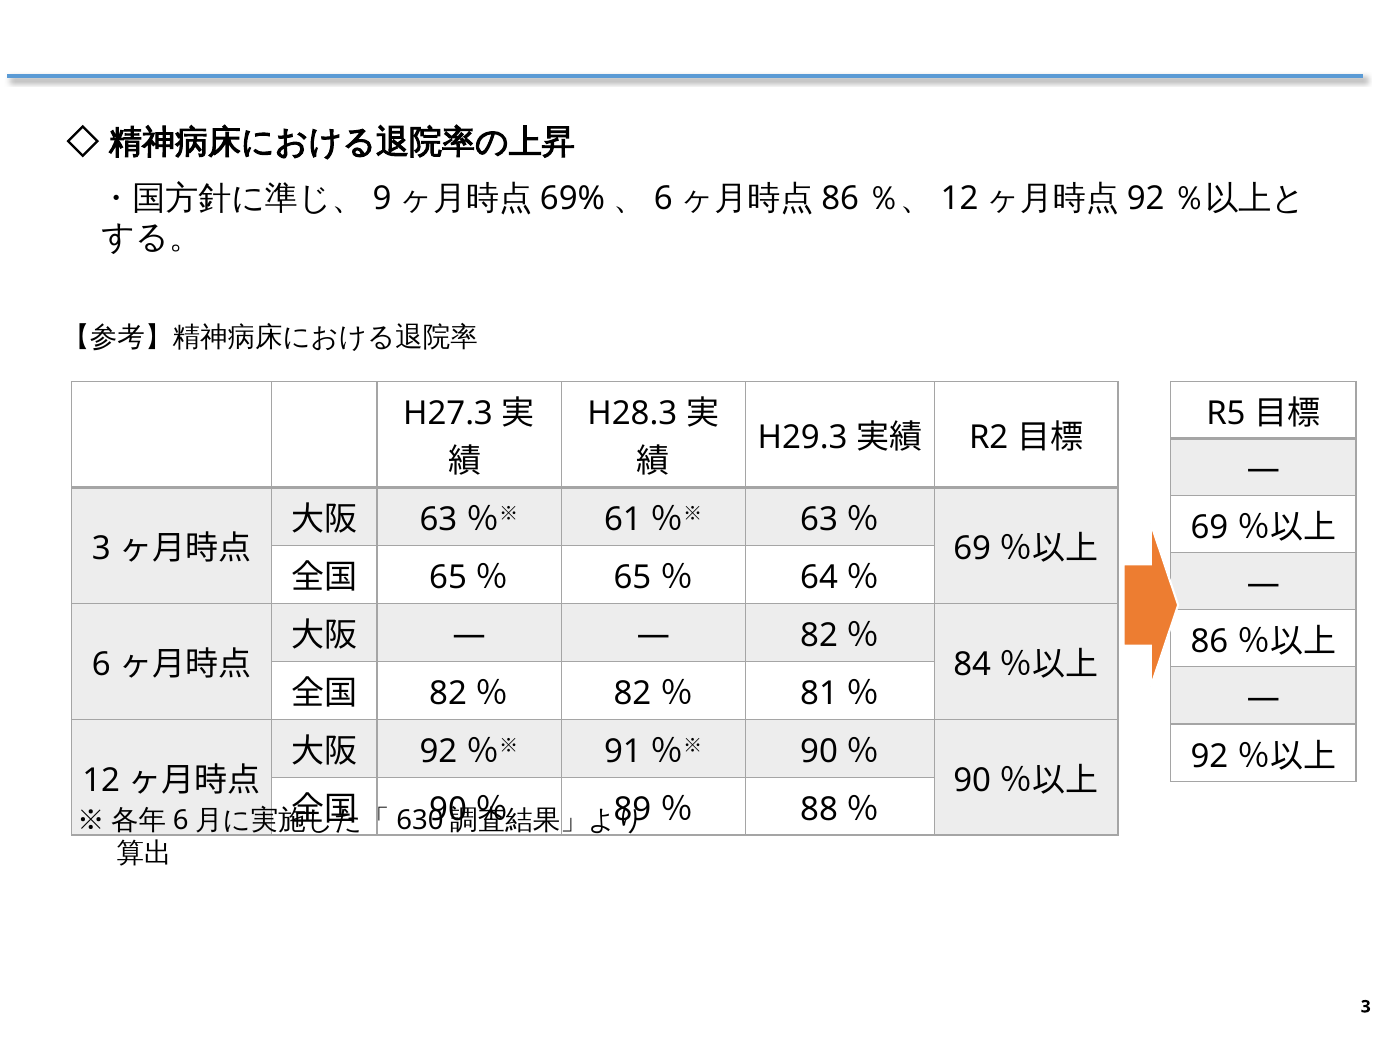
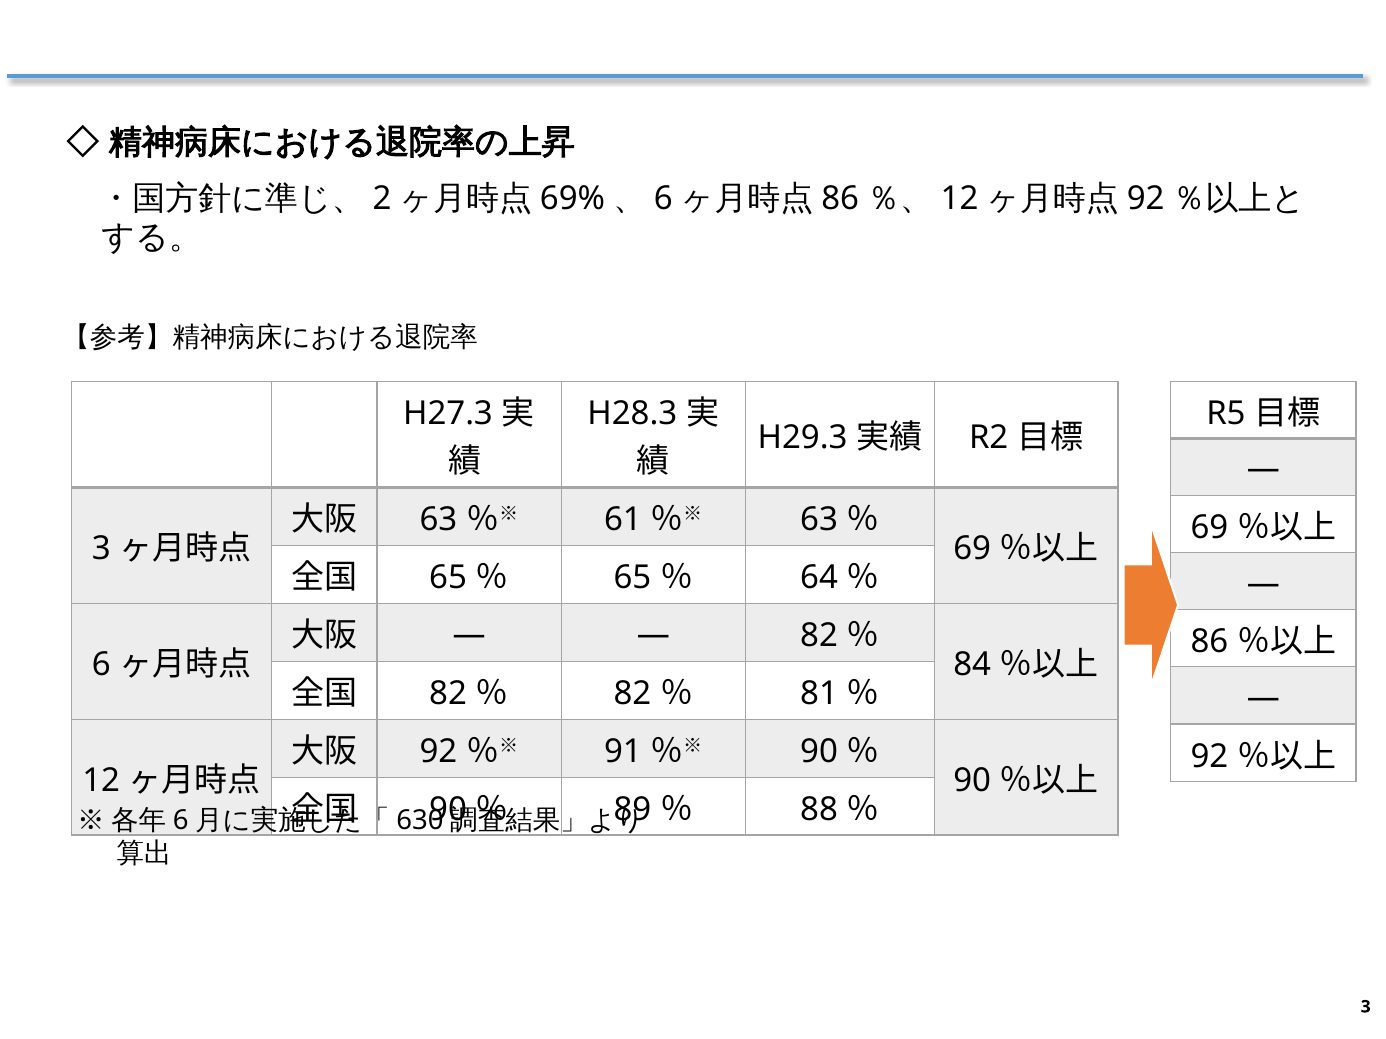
9: 9 -> 2 (382, 198)
